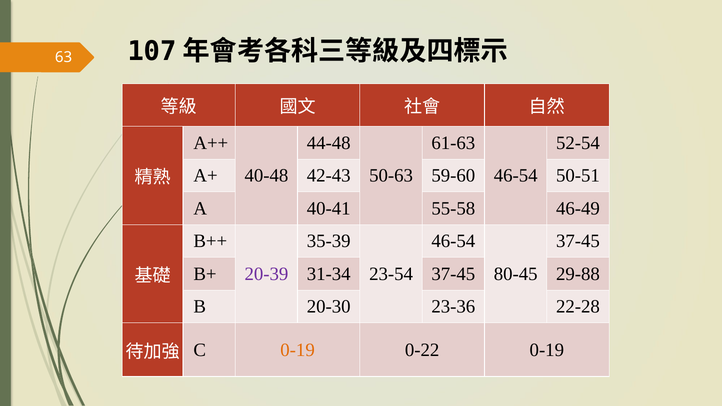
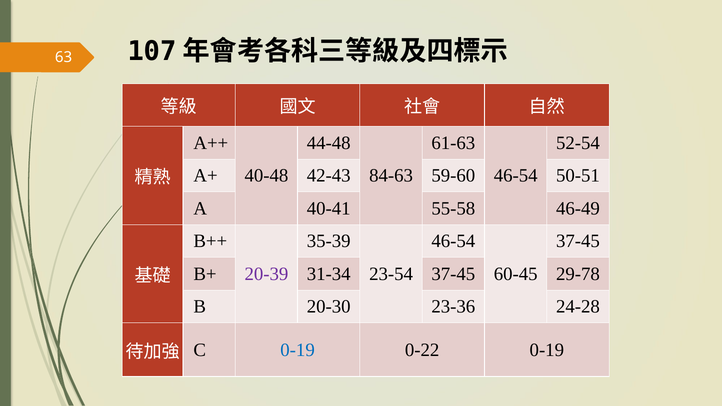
50-63: 50-63 -> 84-63 (391, 176)
80-45: 80-45 -> 60-45 (516, 274)
29-88: 29-88 -> 29-78 (578, 274)
22-28: 22-28 -> 24-28 (578, 307)
0-19 colour: orange -> blue (298, 350)
